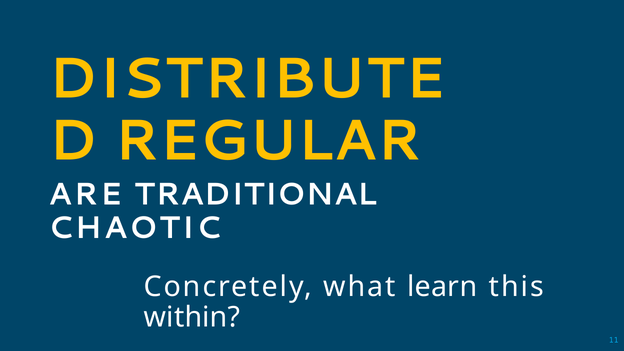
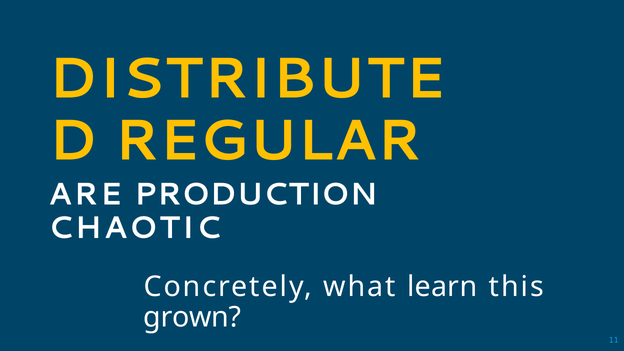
TRADITIONAL: TRADITIONAL -> PRODUCTION (256, 195)
within: within -> grown (192, 318)
